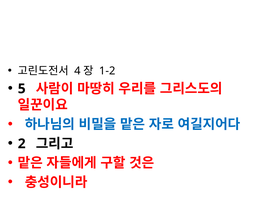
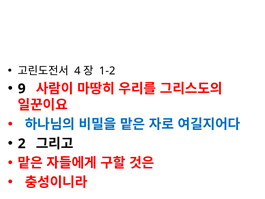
5: 5 -> 9 (22, 89)
